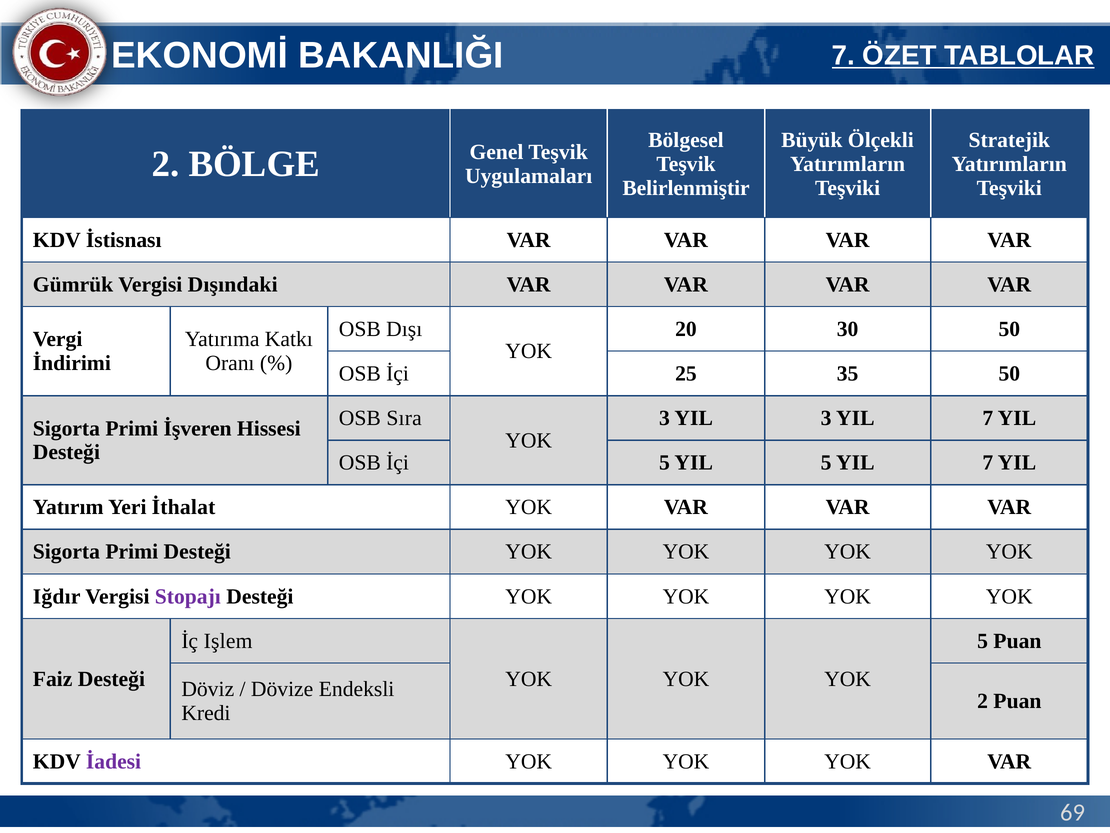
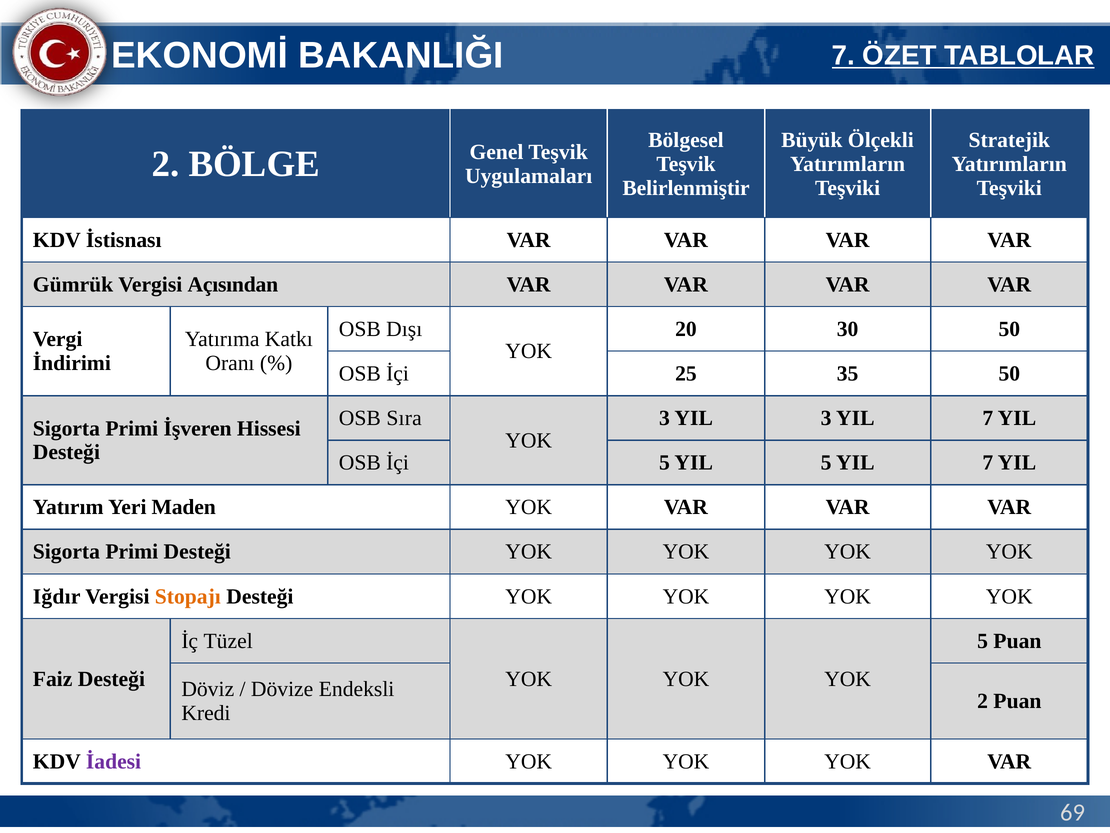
Dışındaki: Dışındaki -> Açısından (233, 284)
İthalat: İthalat -> Maden (184, 507)
Stopajı colour: purple -> orange (188, 596)
Işlem: Işlem -> Tüzel (228, 641)
